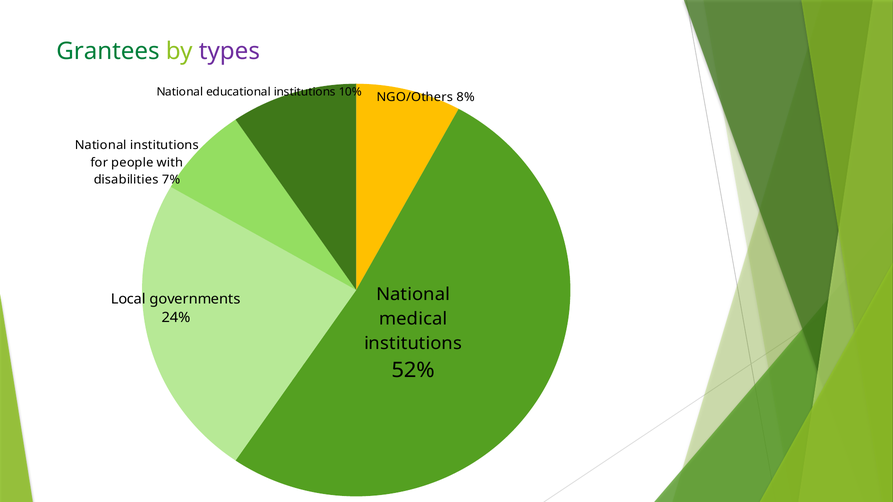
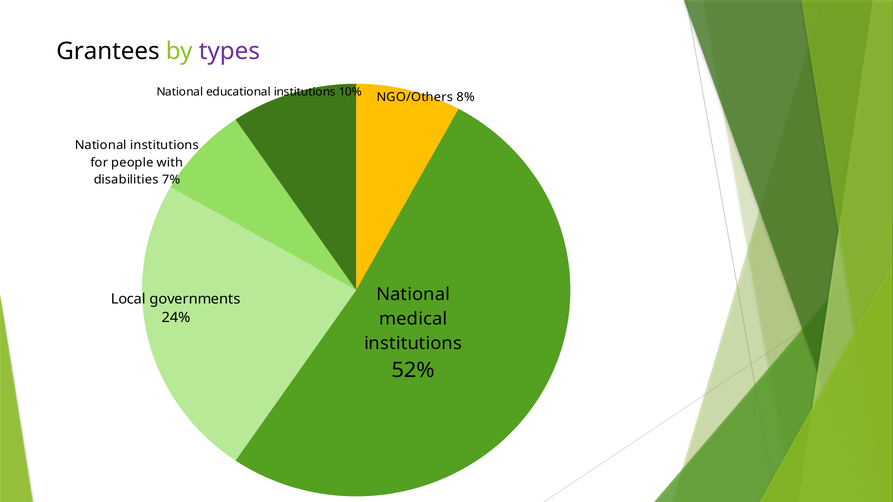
Grantees colour: green -> black (108, 51)
